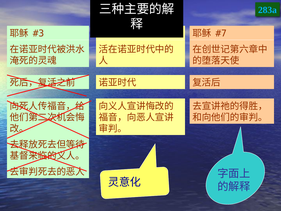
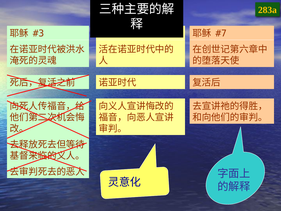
283a colour: light blue -> yellow (267, 10)
